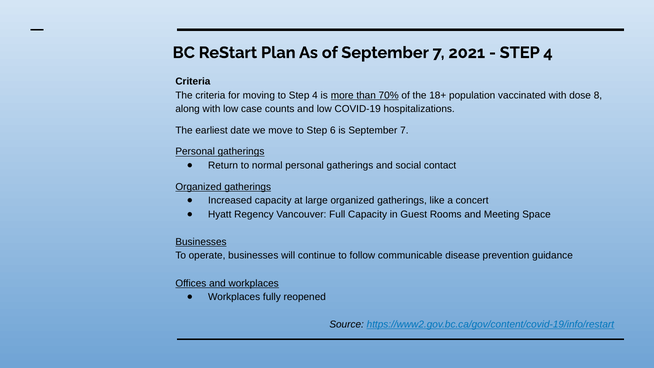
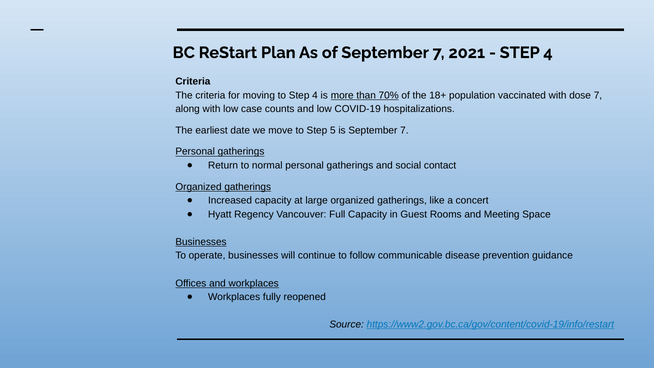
dose 8: 8 -> 7 (598, 95)
6: 6 -> 5 (333, 130)
